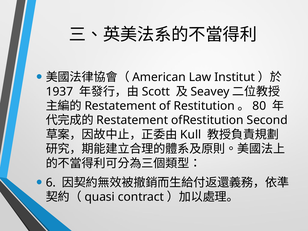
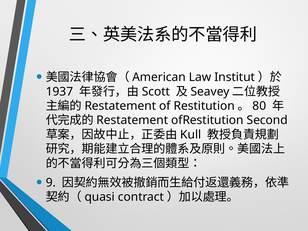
6: 6 -> 9 (51, 183)
